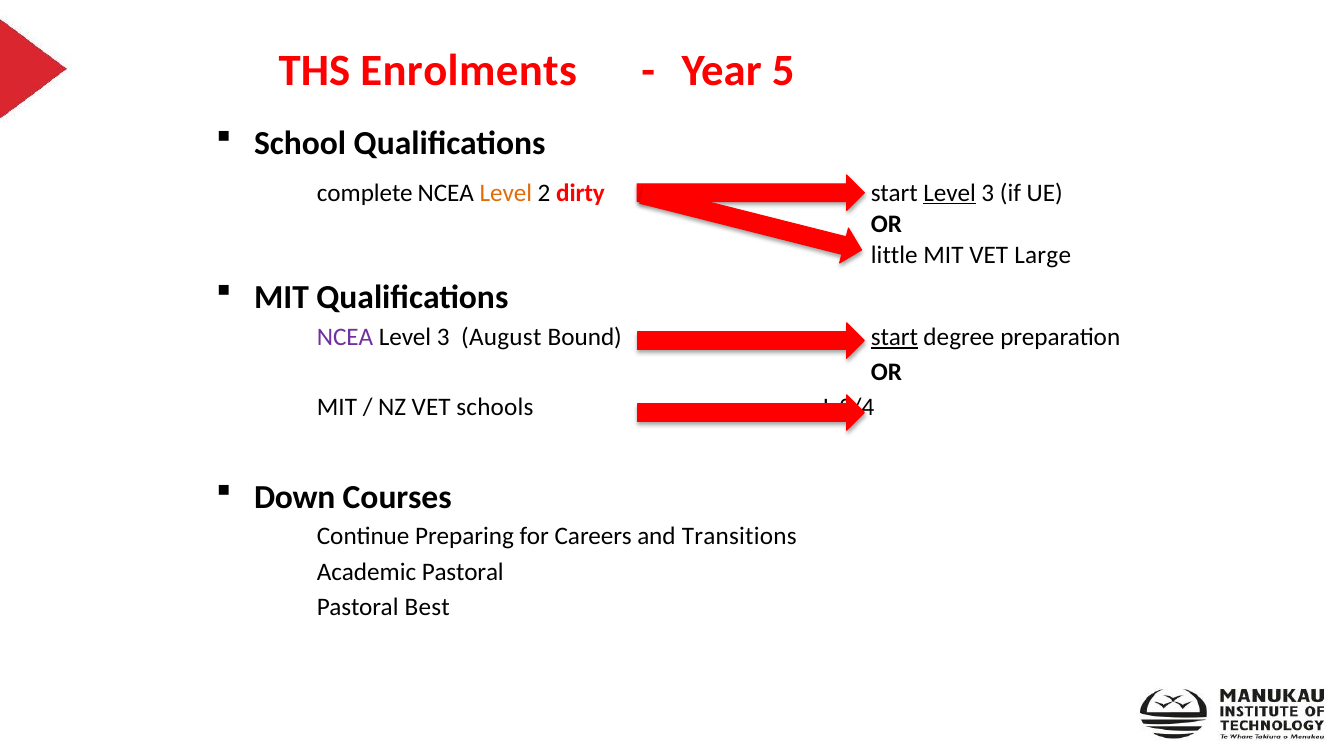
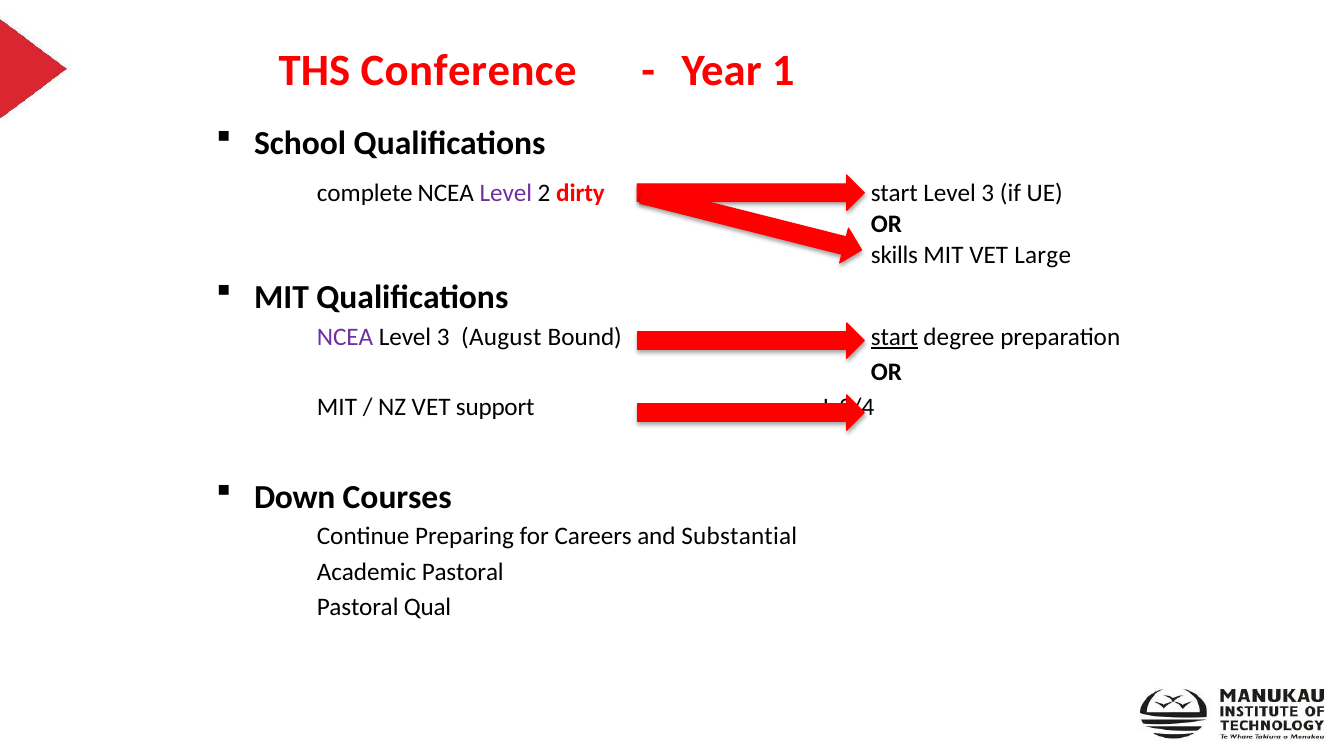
Enrolments: Enrolments -> Conference (469, 71)
5: 5 -> 1 (783, 71)
Level colour: orange -> purple (506, 193)
Level underline: present -> none (950, 193)
little: little -> skills (894, 255)
schools: schools -> support (495, 408)
Transitions: Transitions -> Substantial (739, 537)
Best: Best -> Qual (428, 607)
